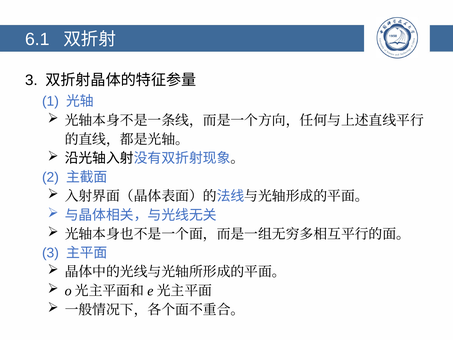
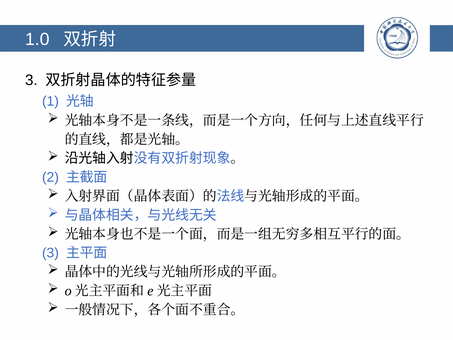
6.1: 6.1 -> 1.0 (37, 39)
